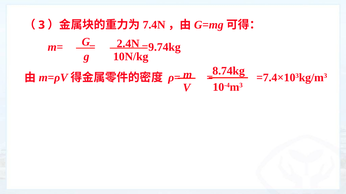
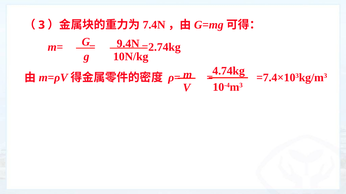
2.4N: 2.4N -> 9.4N (128, 44)
=9.74kg: =9.74kg -> =2.74kg (161, 47)
8.74kg: 8.74kg -> 4.74kg (229, 71)
